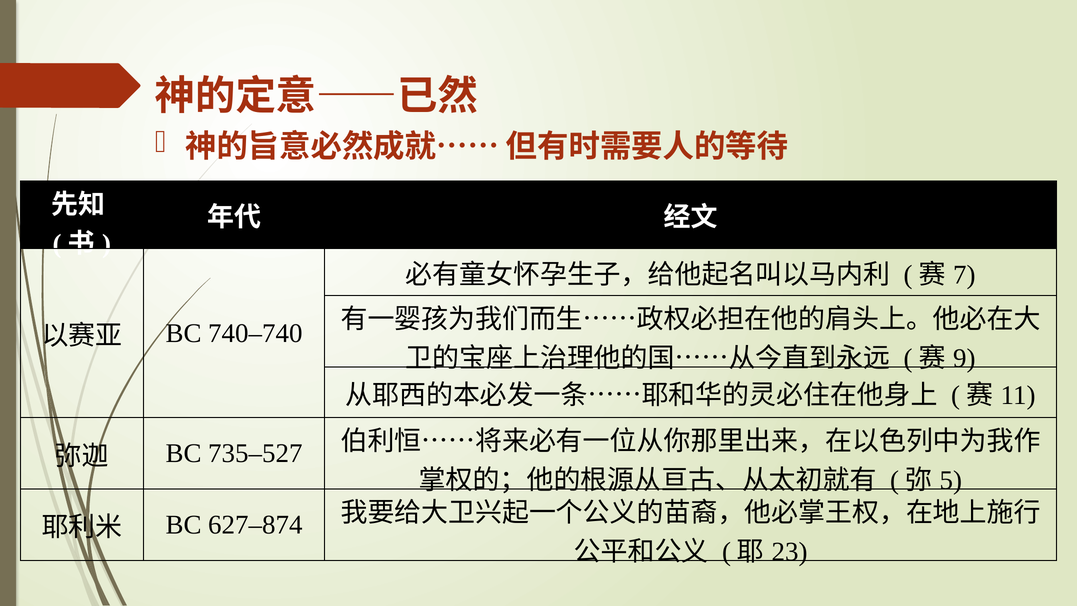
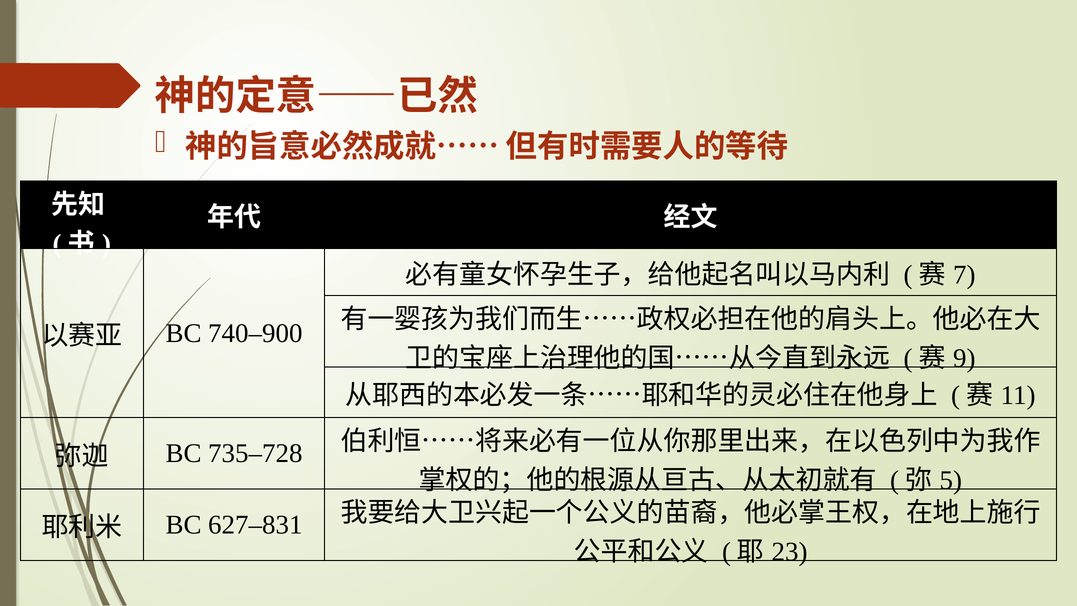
740–740: 740–740 -> 740–900 (255, 333)
735–527: 735–527 -> 735–728 (255, 453)
627–874: 627–874 -> 627–831 (255, 525)
